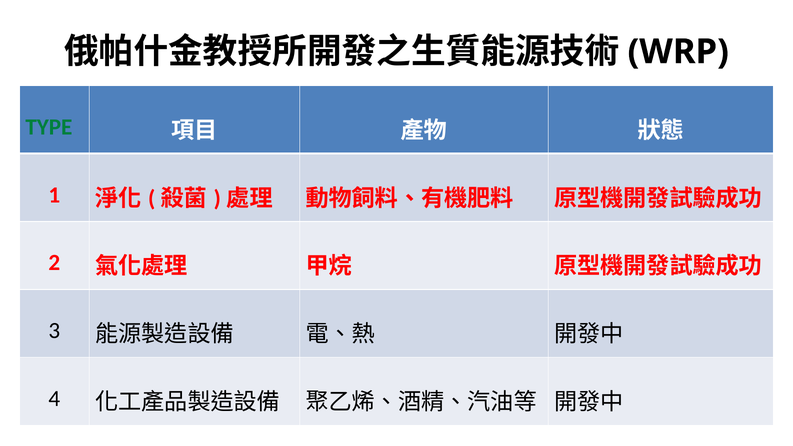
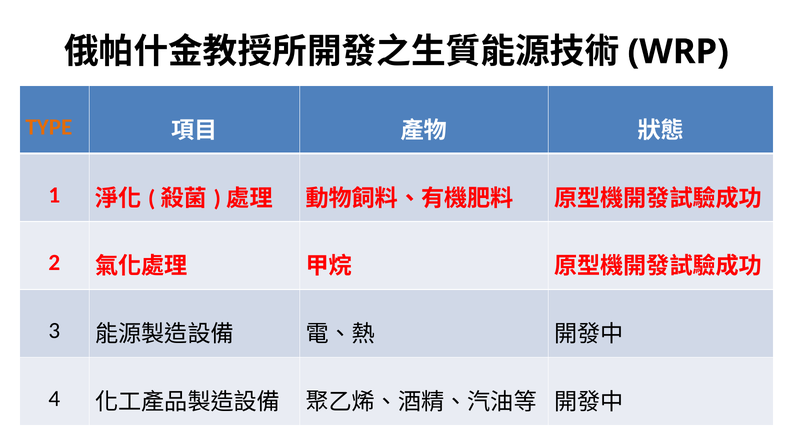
TYPE colour: green -> orange (49, 127)
